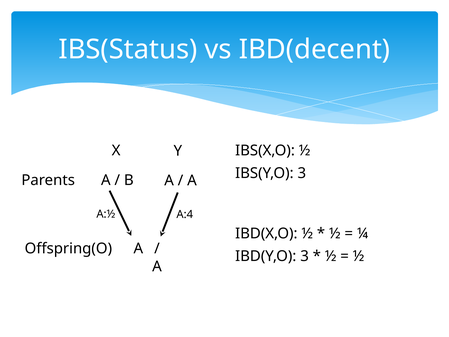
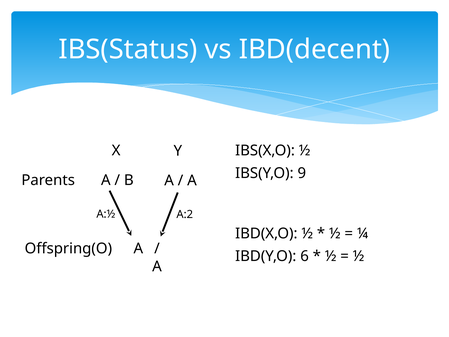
IBS(Y,O 3: 3 -> 9 (302, 173)
A:4: A:4 -> A:2 (185, 214)
IBD(Y,O 3: 3 -> 6 (305, 256)
